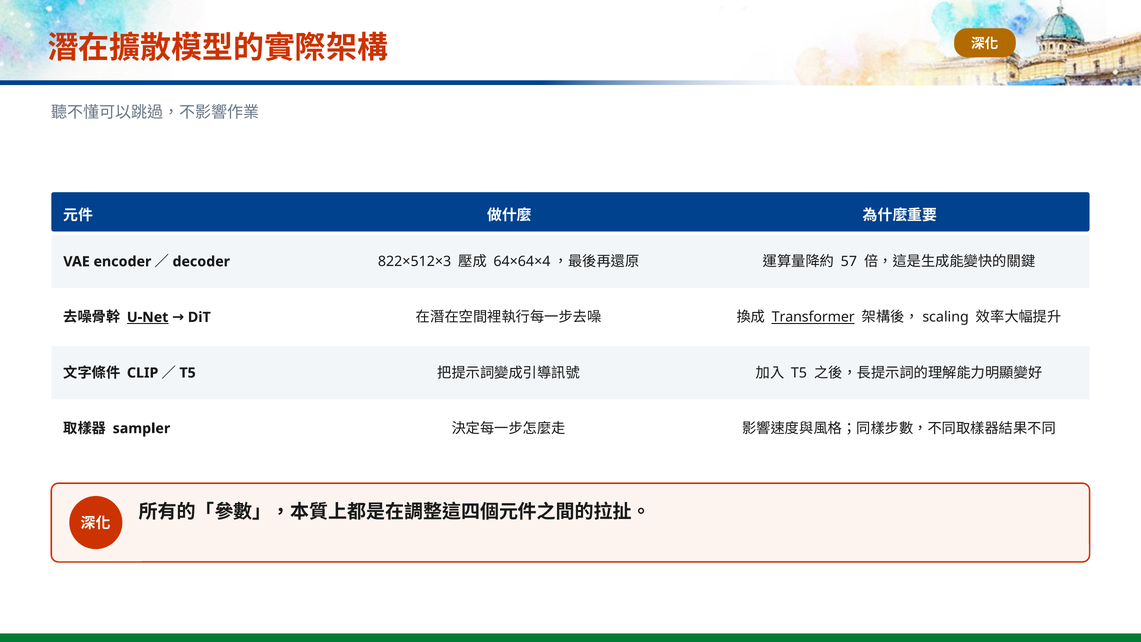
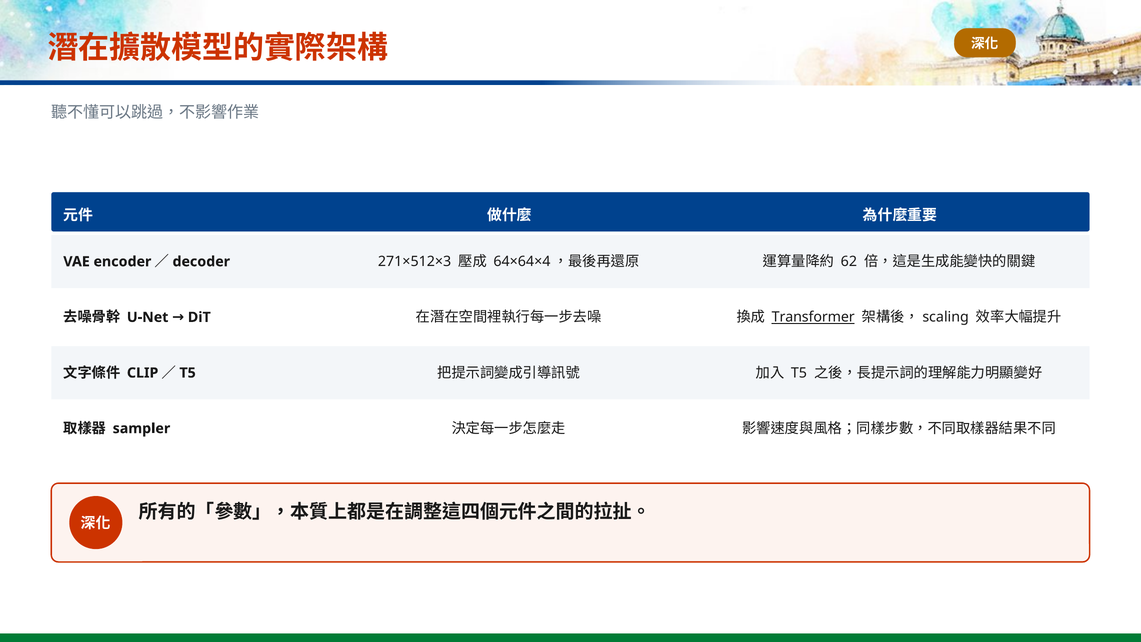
822×512×3: 822×512×3 -> 271×512×3 (415, 262)
57: 57 -> 62 (849, 262)
U-Net underline: present -> none (148, 317)
